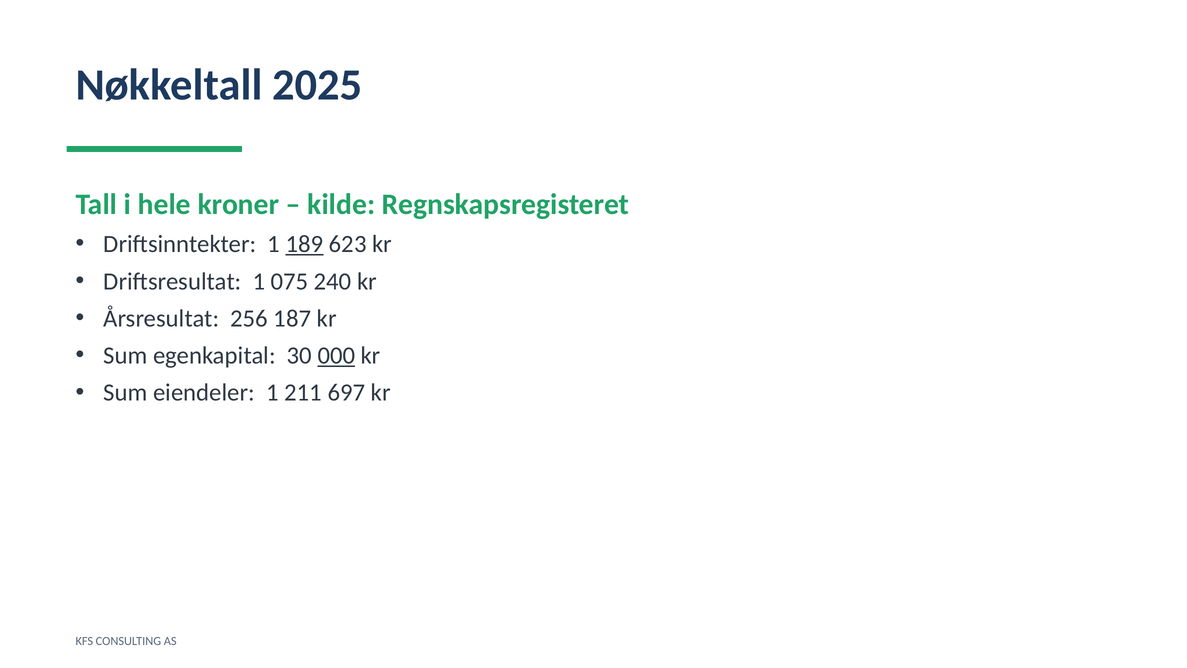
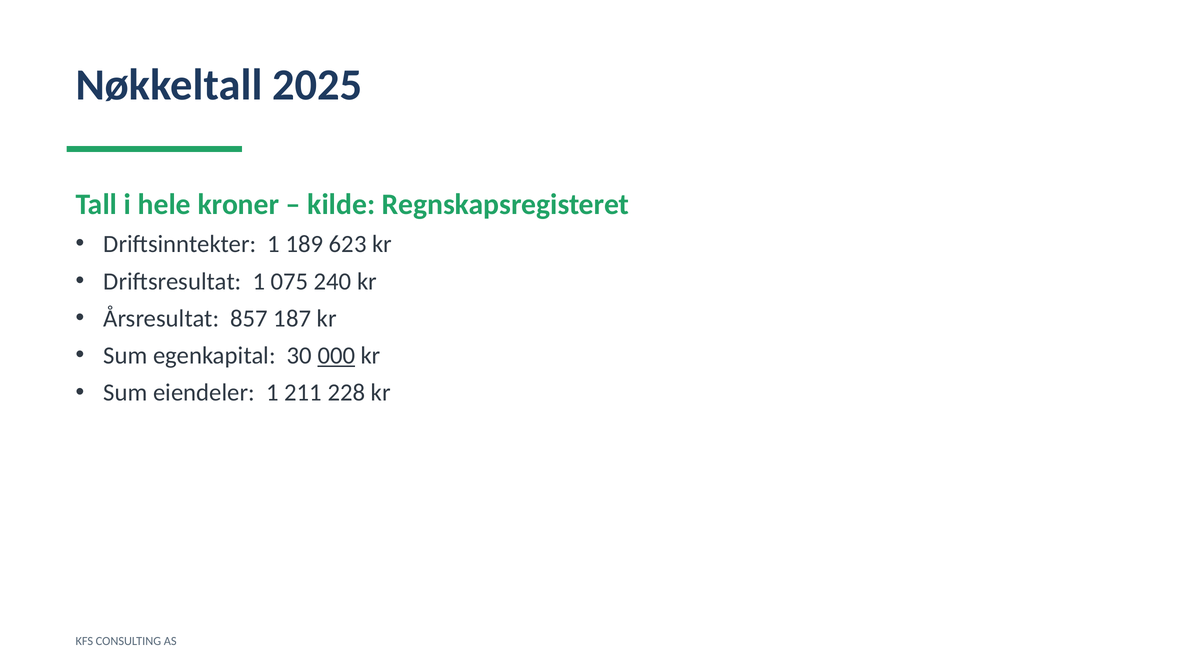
189 underline: present -> none (304, 244)
256: 256 -> 857 (249, 318)
697: 697 -> 228 (346, 393)
